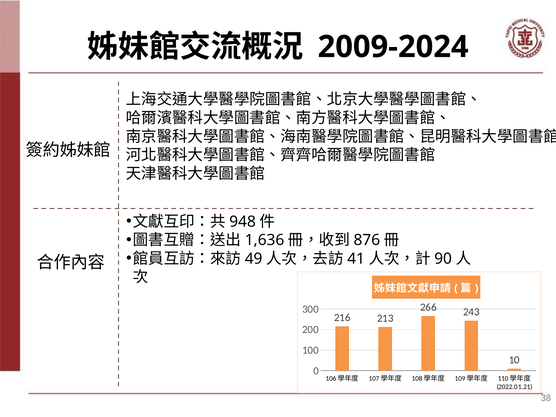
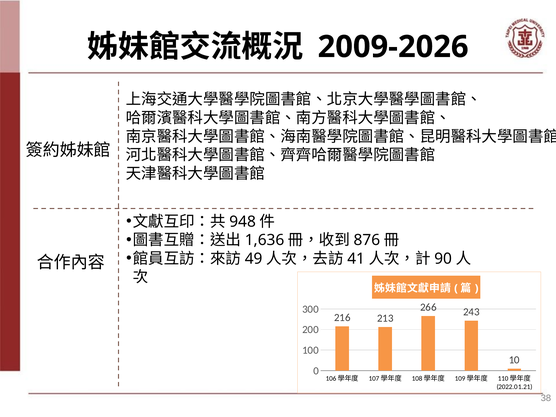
2009-2024: 2009-2024 -> 2009-2026 (393, 47)
